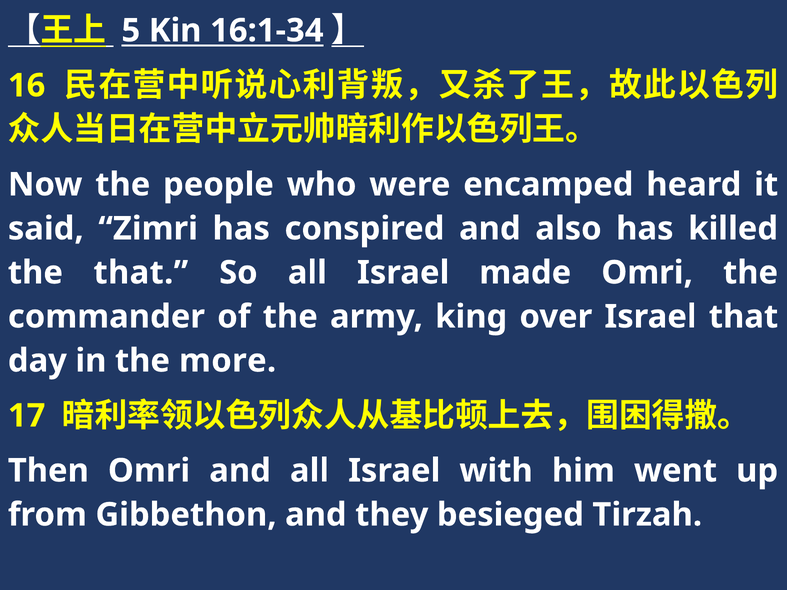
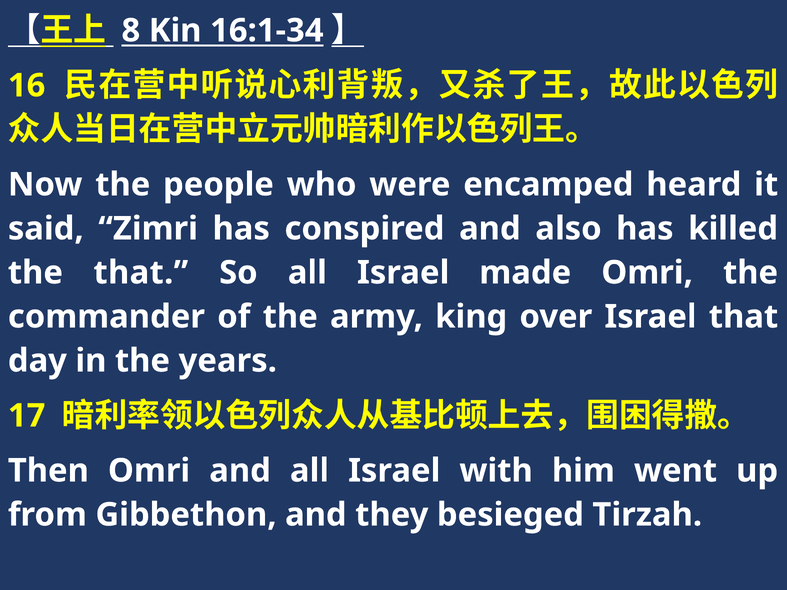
5: 5 -> 8 (131, 31)
more: more -> years (228, 361)
